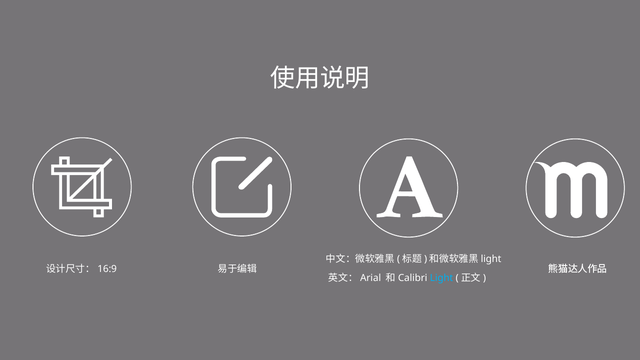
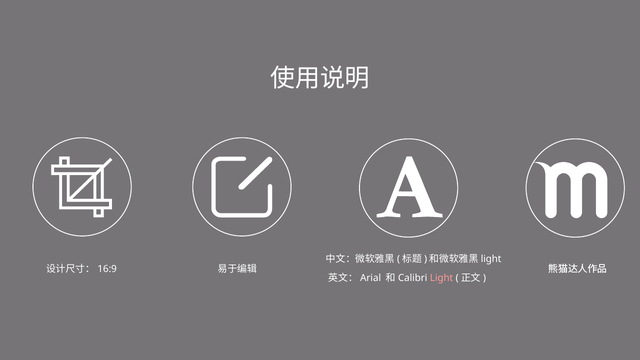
Light colour: light blue -> pink (442, 278)
